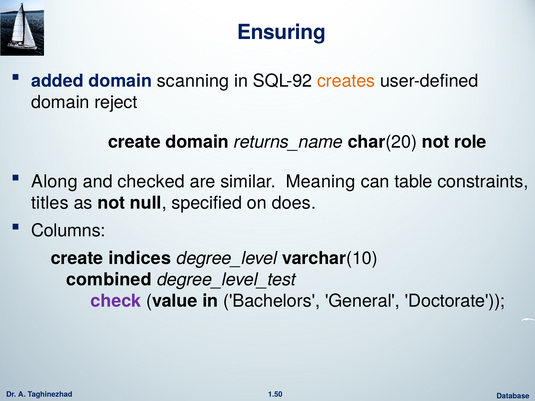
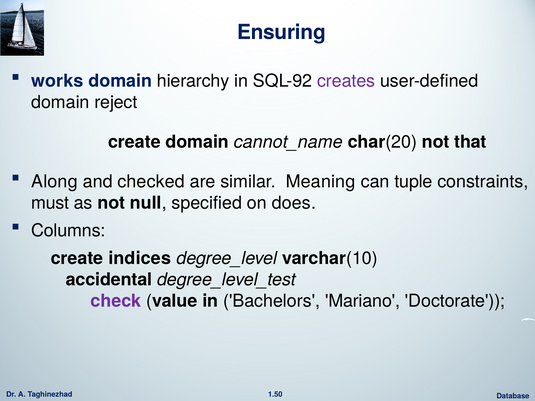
added: added -> works (57, 81)
scanning: scanning -> hierarchy (193, 81)
creates colour: orange -> purple (346, 81)
returns_name: returns_name -> cannot_name (288, 142)
role: role -> that (470, 142)
table: table -> tuple (414, 182)
titles: titles -> must (50, 203)
combined: combined -> accidental (109, 280)
General: General -> Mariano (363, 301)
